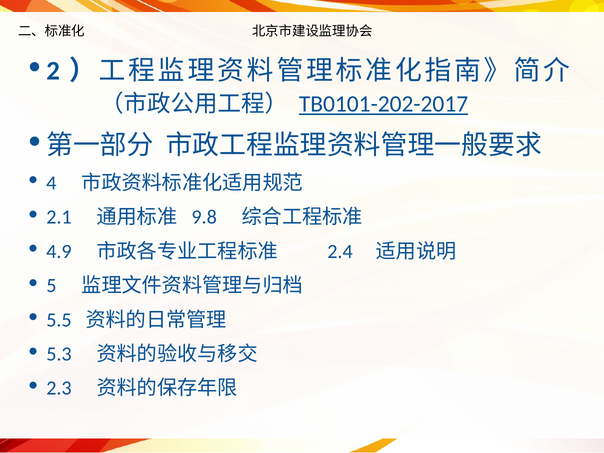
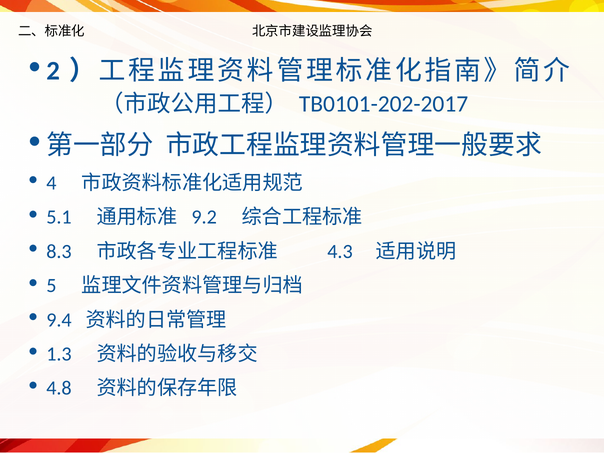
TB0101-202-2017 underline: present -> none (384, 104)
2.1: 2.1 -> 5.1 (59, 217)
9.8: 9.8 -> 9.2 (204, 217)
4.9: 4.9 -> 8.3 (59, 251)
2.4: 2.4 -> 4.3 (340, 251)
5.5: 5.5 -> 9.4 (59, 320)
5.3: 5.3 -> 1.3 (59, 354)
2.3: 2.3 -> 4.8 (59, 388)
